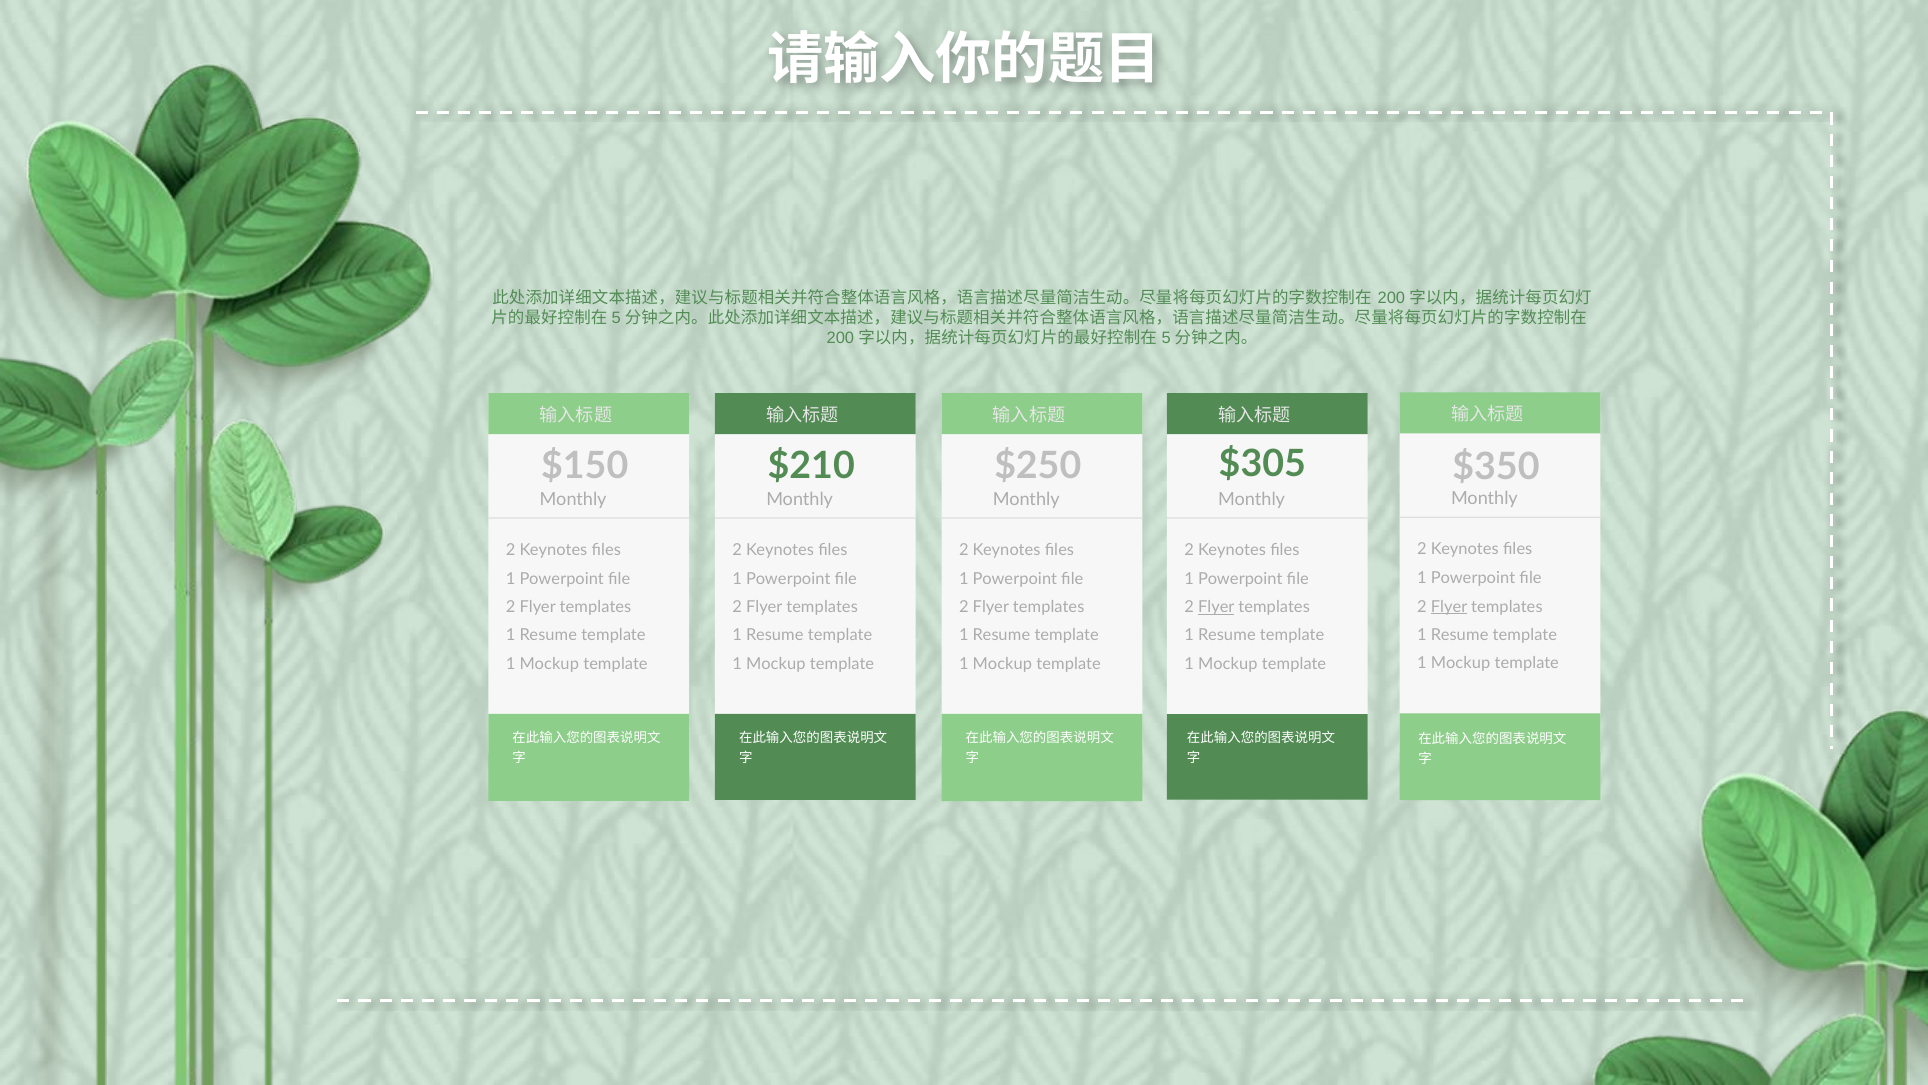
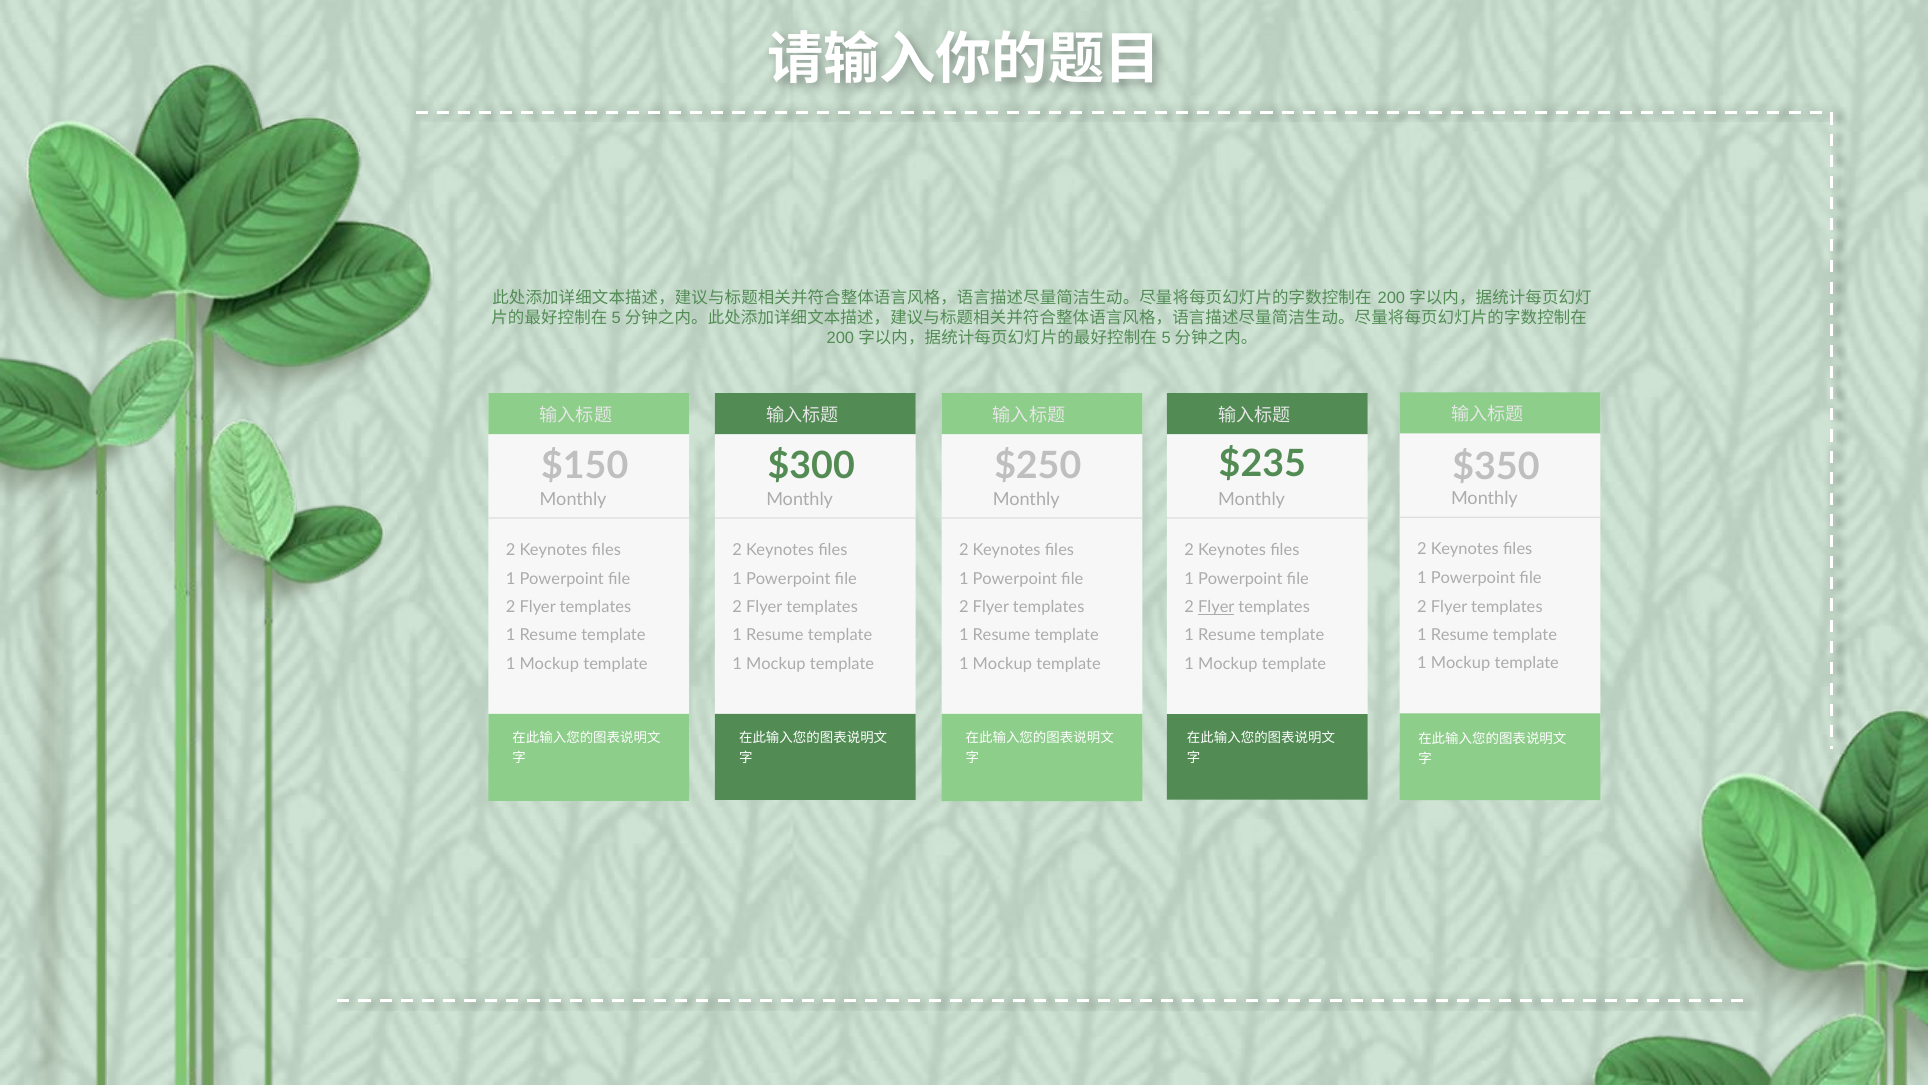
$305: $305 -> $235 (1262, 464)
$210: $210 -> $300 (811, 466)
Flyer underline: present -> none (1449, 606)
